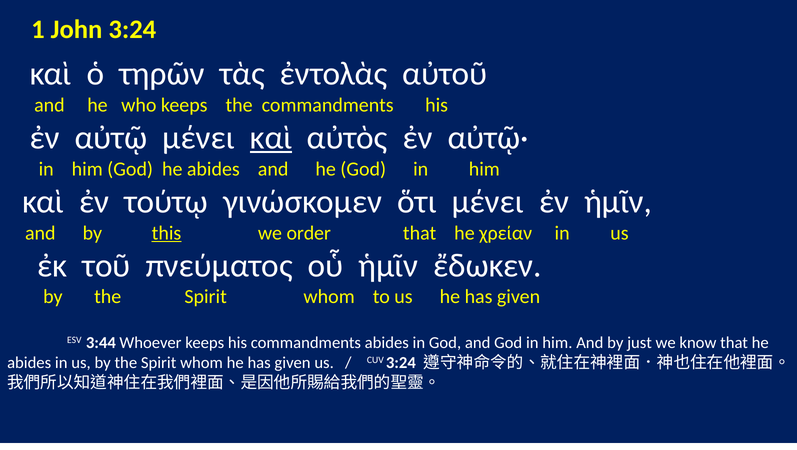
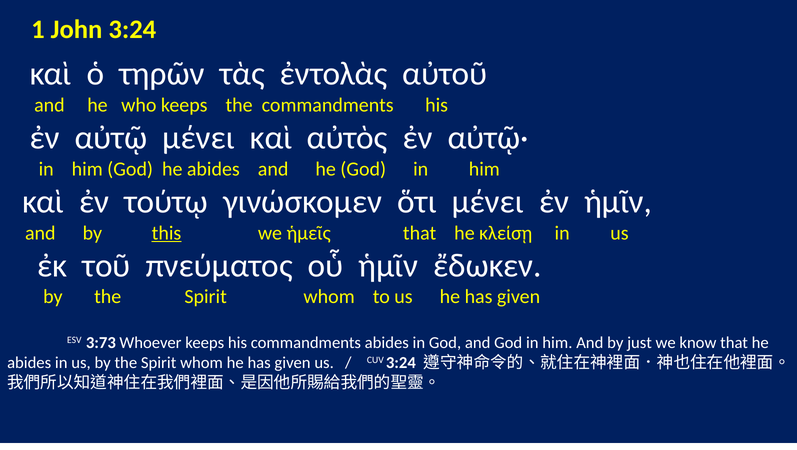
καὶ underline: present -> none (271, 138)
order: order -> ἡμεῖς (309, 233)
χρείαν: χρείαν -> κλείσῃ (506, 233)
3:44: 3:44 -> 3:73 (101, 342)
